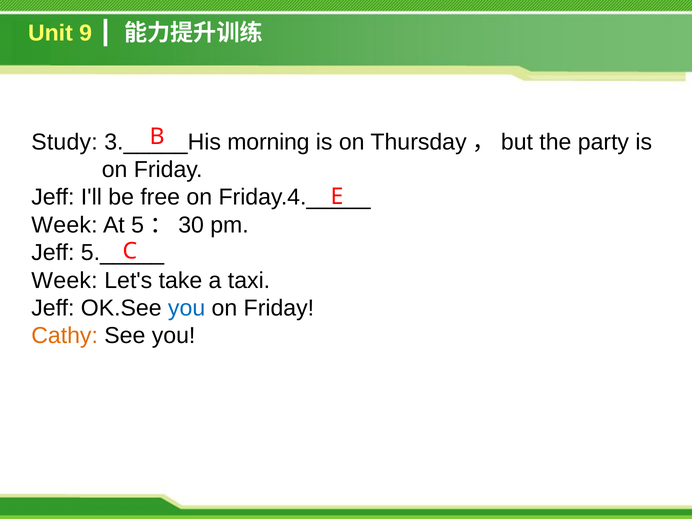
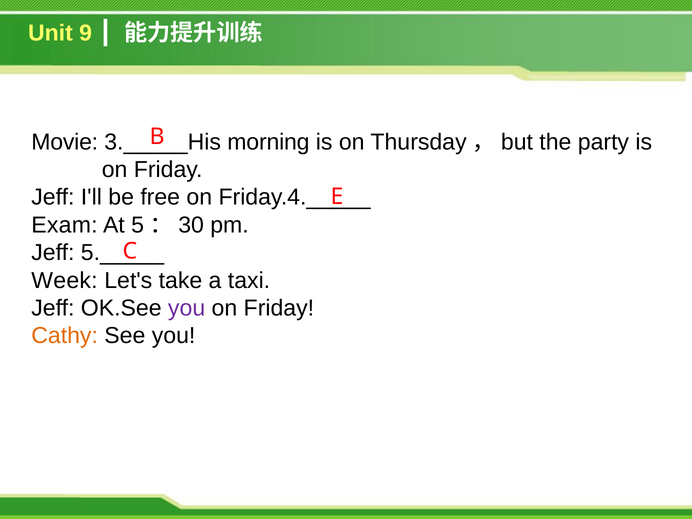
Study: Study -> Movie (65, 142)
Week: Week -> Exam (65, 225)
you colour: blue -> purple (187, 308)
